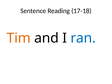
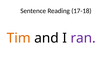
ran colour: blue -> purple (83, 38)
